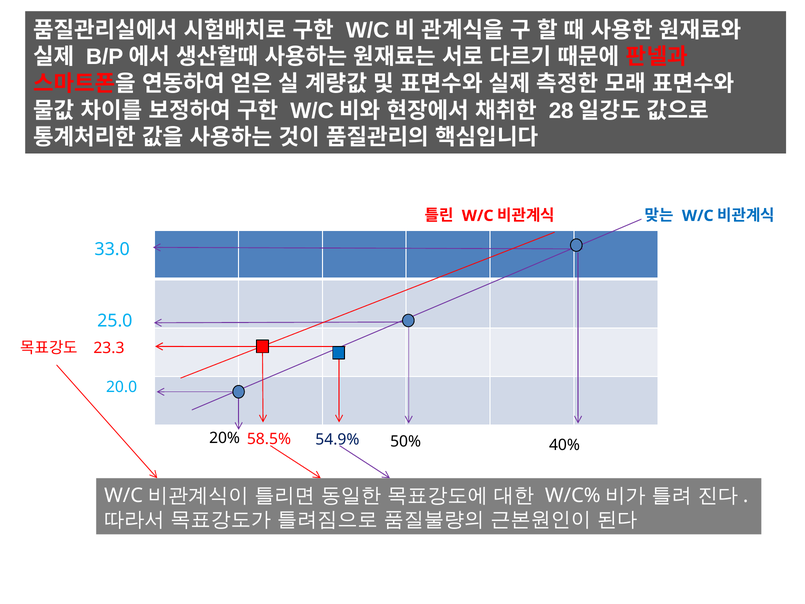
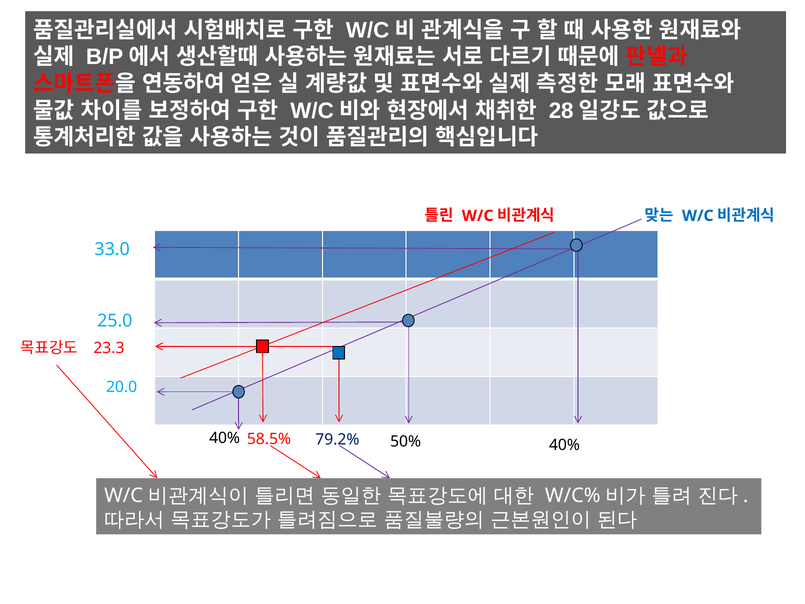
20%: 20% -> 40% (225, 438)
54.9%: 54.9% -> 79.2% (337, 440)
